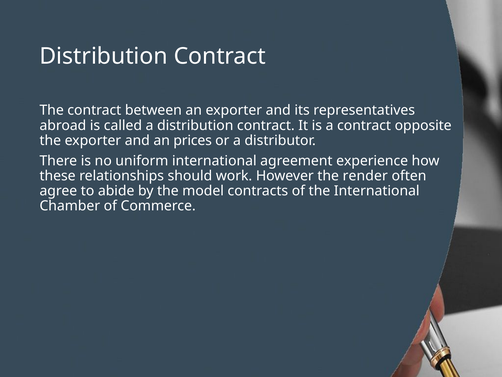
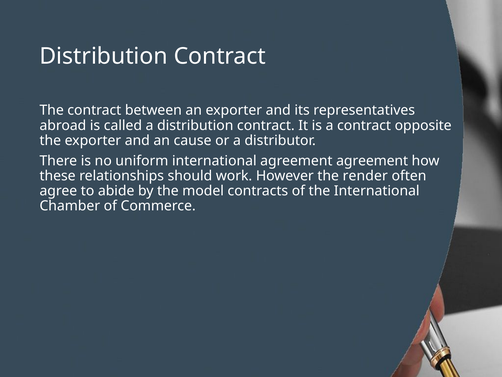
prices: prices -> cause (193, 140)
agreement experience: experience -> agreement (372, 161)
